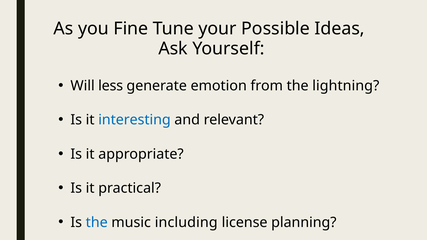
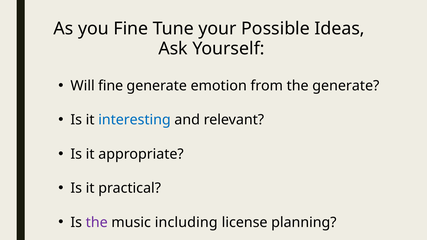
Will less: less -> fine (111, 86)
the lightning: lightning -> generate (346, 86)
the colour: blue -> purple (97, 223)
